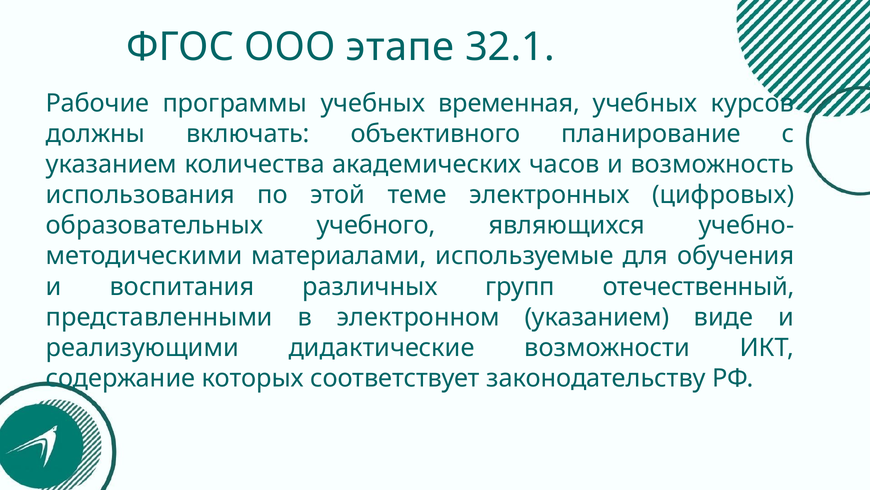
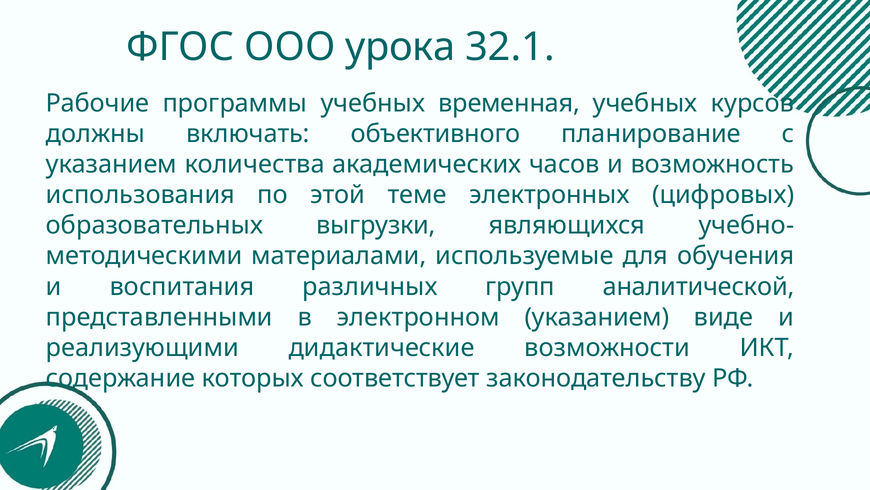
этапе: этапе -> урока (400, 47)
учебного: учебного -> выгрузки (376, 225)
отечественный: отечественный -> аналитической (699, 286)
